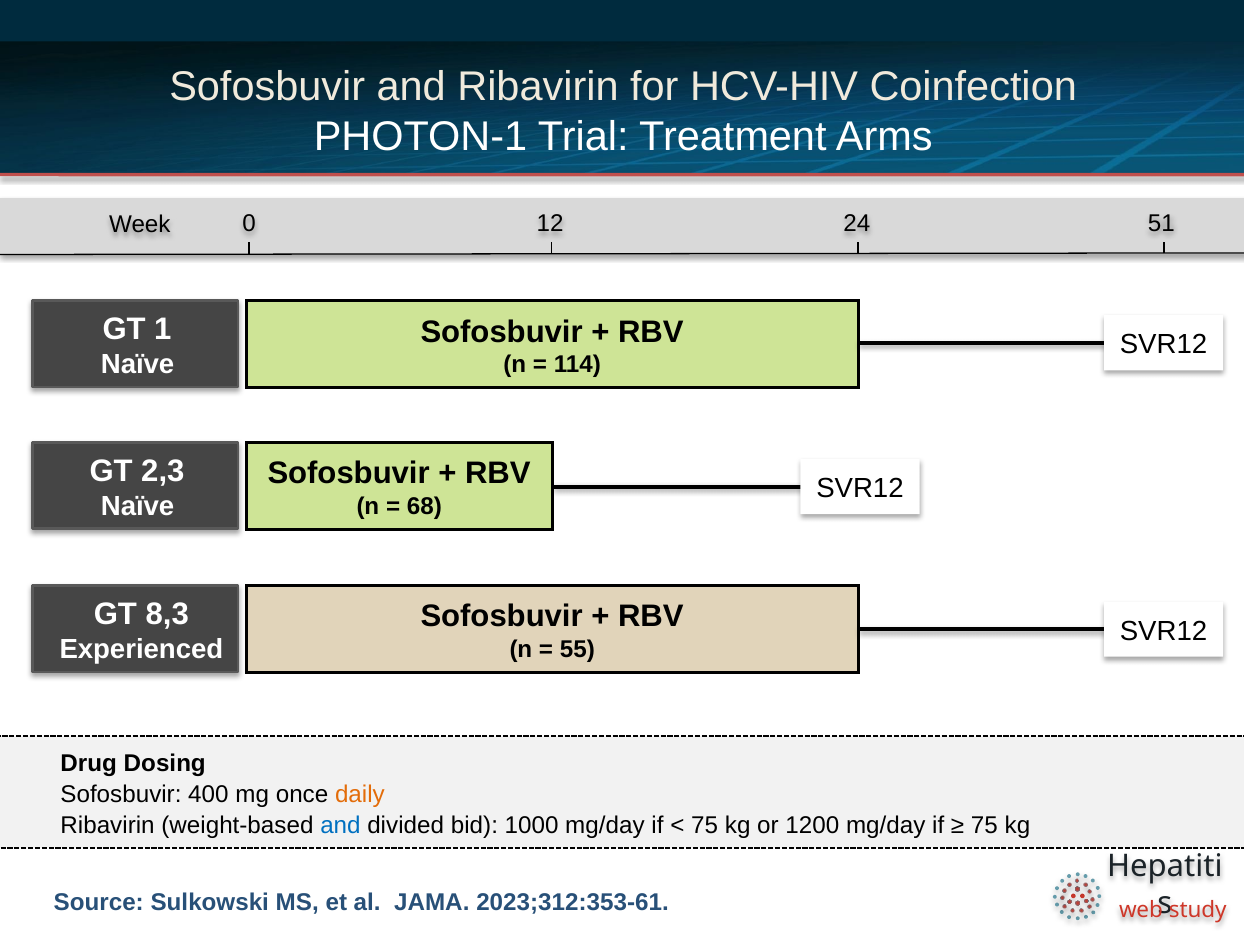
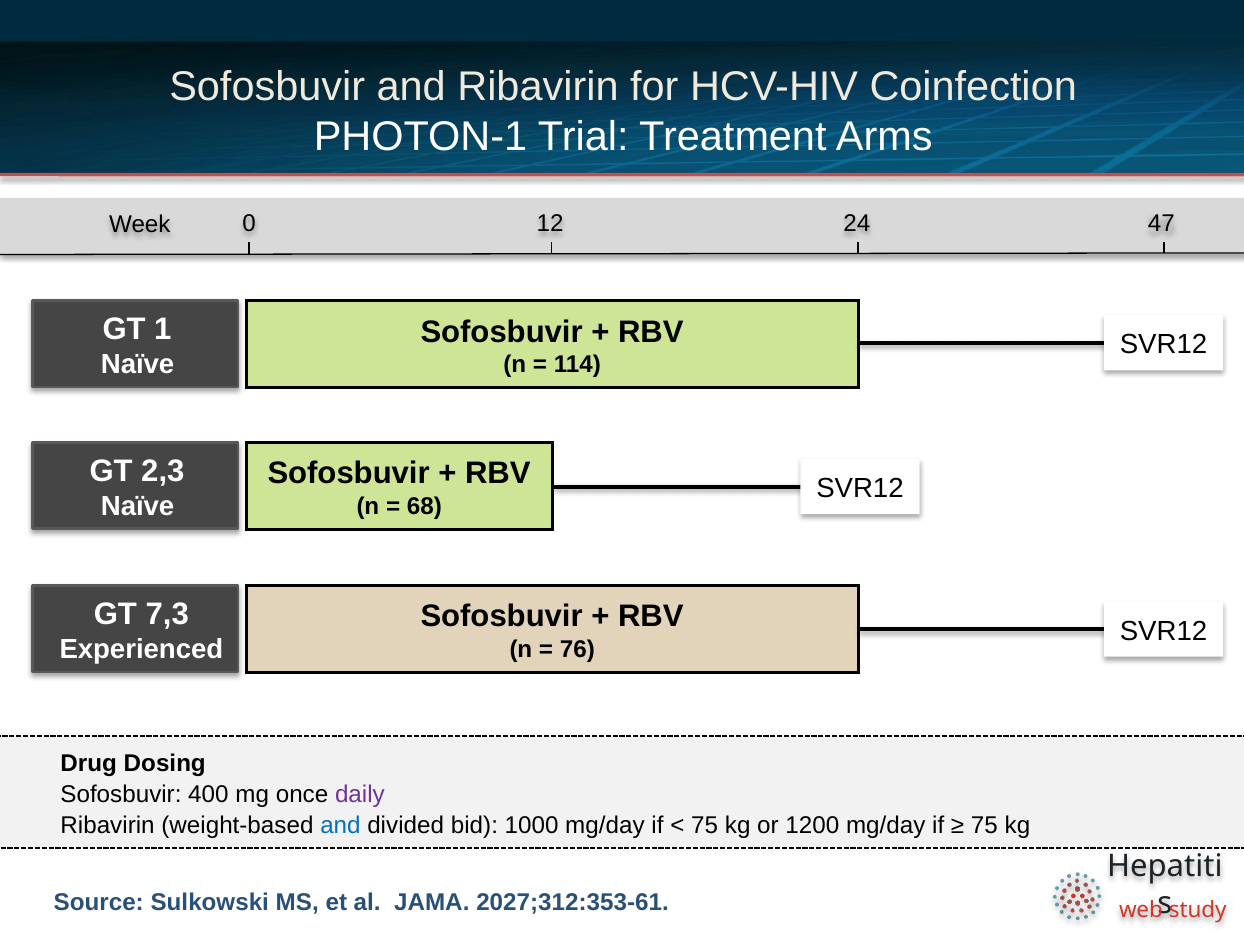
51: 51 -> 47 (1161, 223)
8,3: 8,3 -> 7,3 (167, 614)
55: 55 -> 76 (577, 649)
daily colour: orange -> purple (360, 795)
2023;312:353-61: 2023;312:353-61 -> 2027;312:353-61 (573, 902)
